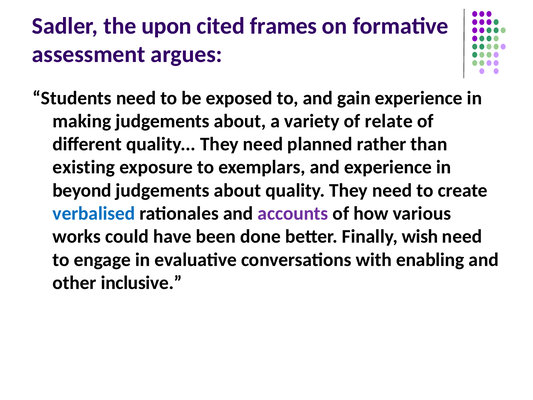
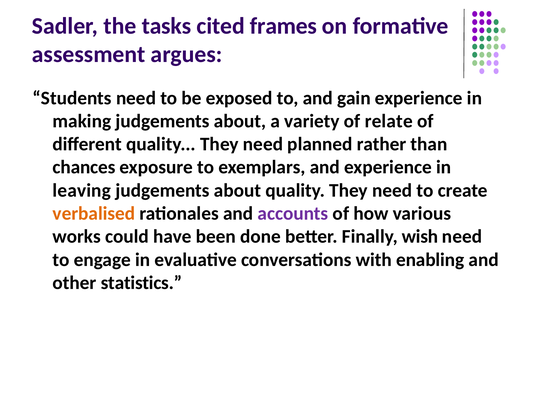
upon: upon -> tasks (166, 26)
existing: existing -> chances (84, 167)
beyond: beyond -> leaving (82, 190)
verbalised colour: blue -> orange (94, 213)
inclusive: inclusive -> statistics (141, 283)
